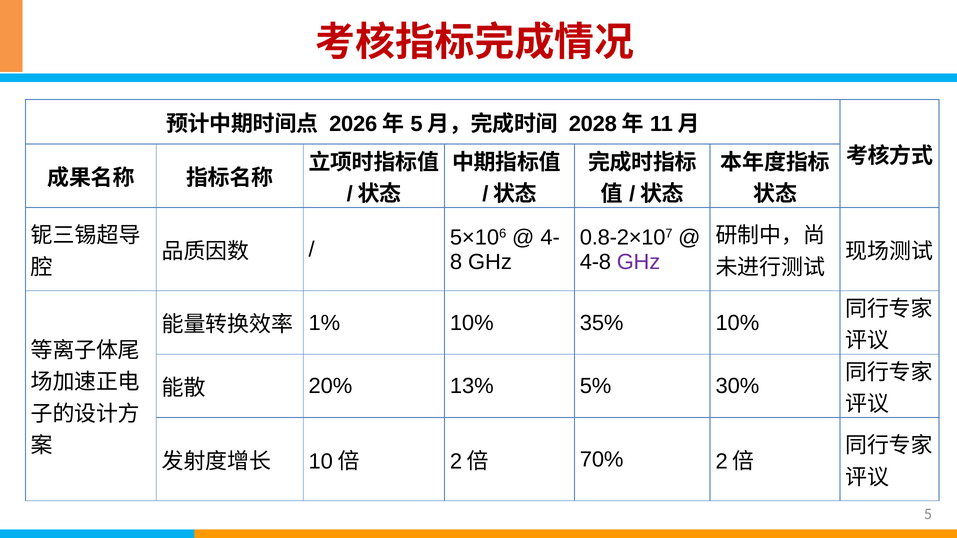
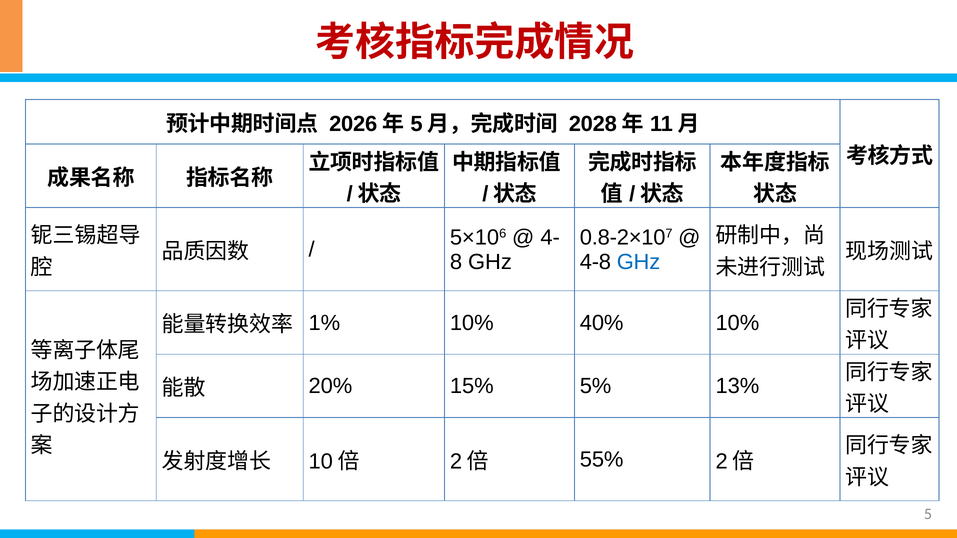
GHz colour: purple -> blue (638, 262)
35%: 35% -> 40% (602, 323)
13%: 13% -> 15% (472, 386)
30%: 30% -> 13% (737, 386)
70%: 70% -> 55% (602, 460)
